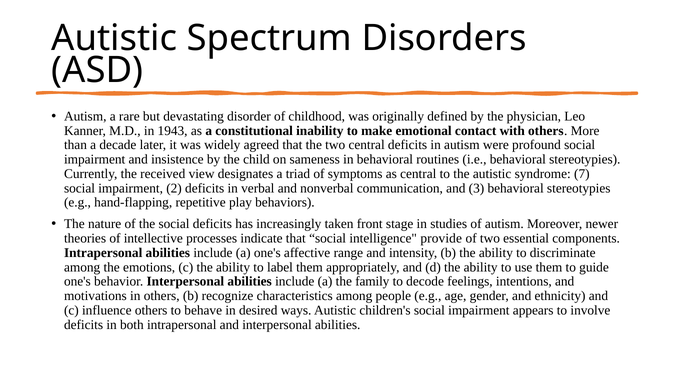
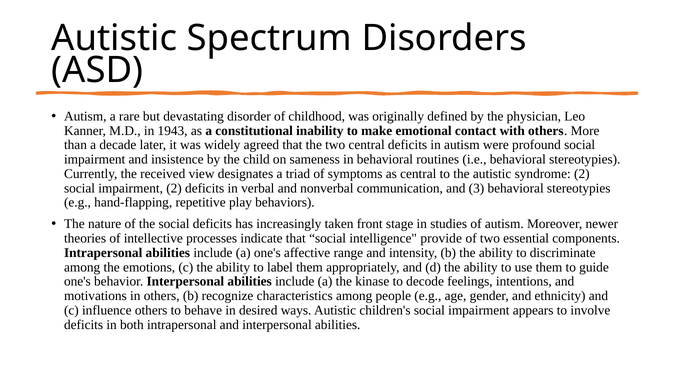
syndrome 7: 7 -> 2 (582, 174)
family: family -> kinase (372, 282)
